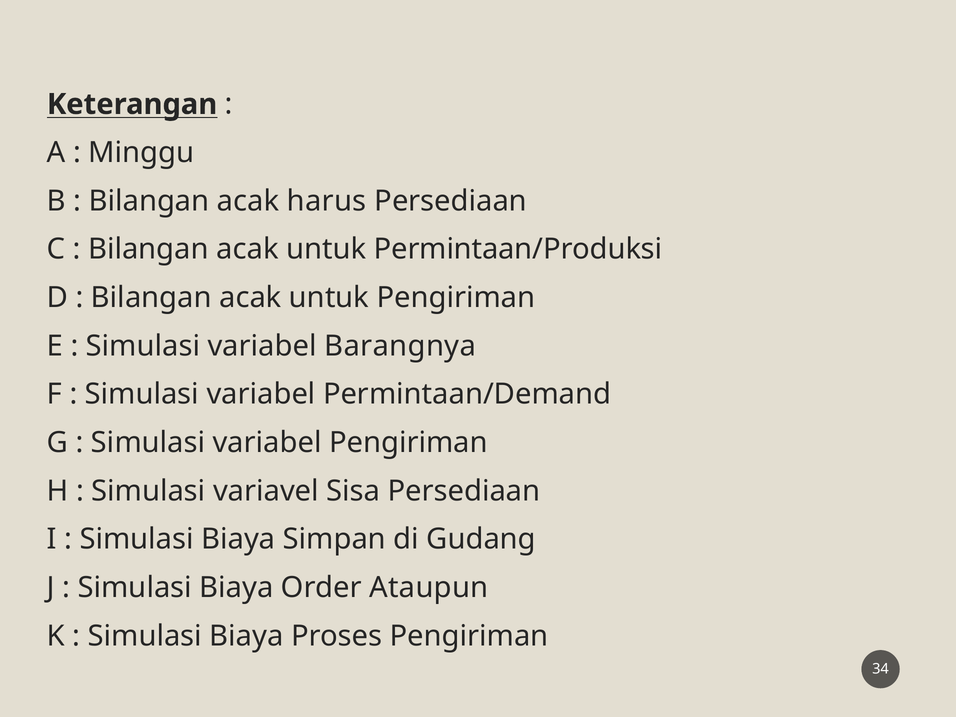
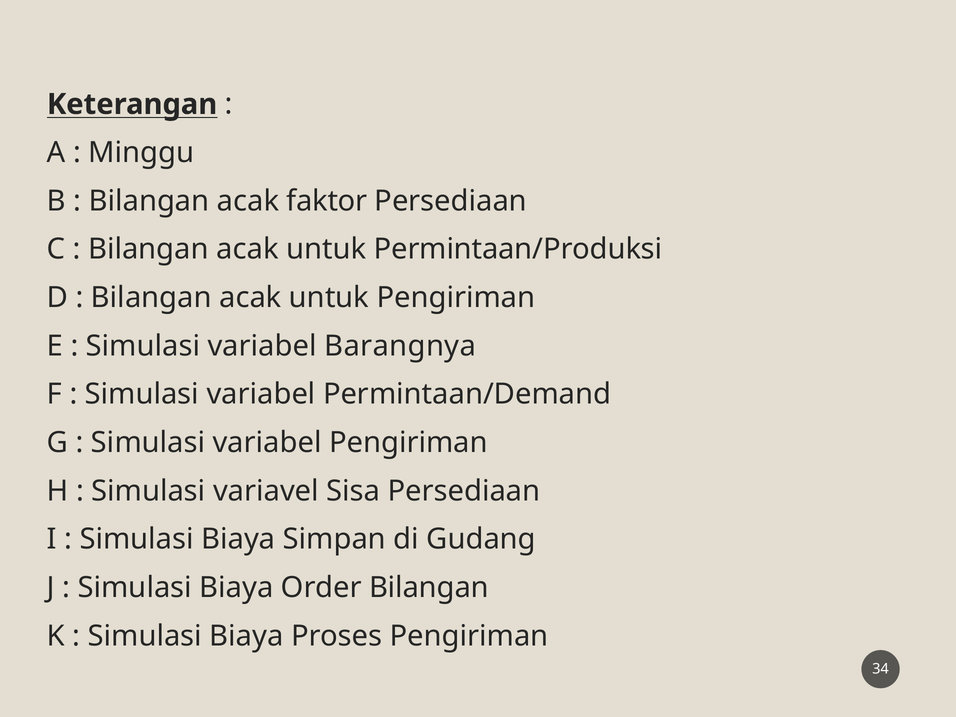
harus: harus -> faktor (327, 201)
Order Ataupun: Ataupun -> Bilangan (429, 588)
